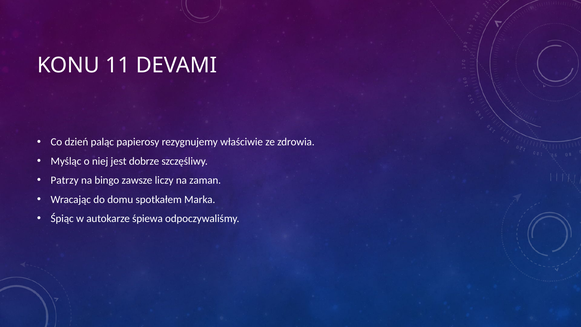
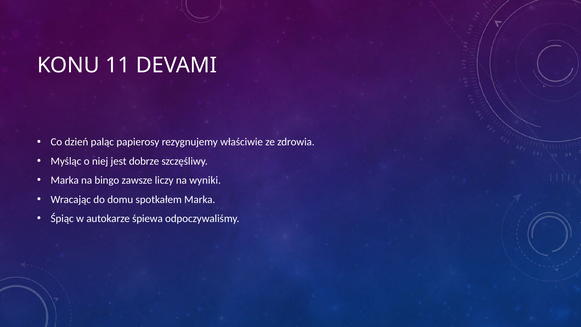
Patrzy: Patrzy -> Marka (65, 180)
zaman: zaman -> wyniki (205, 180)
